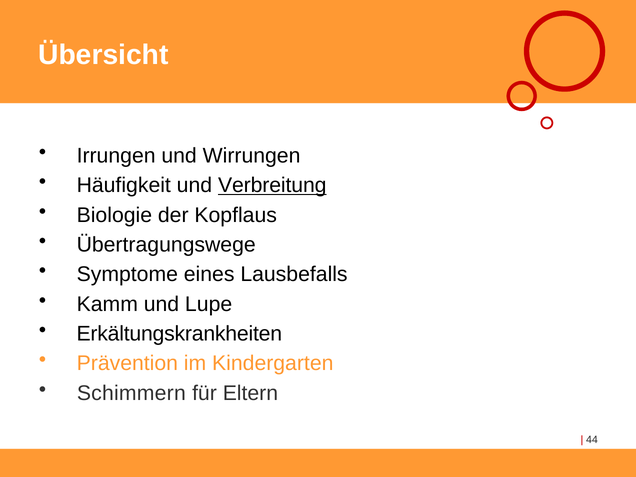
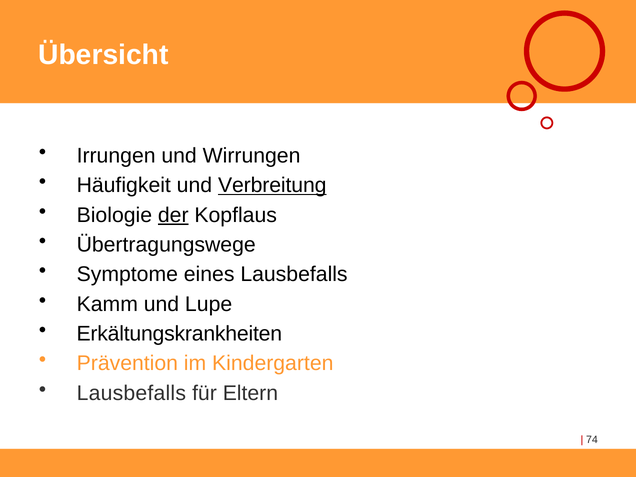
der underline: none -> present (173, 215)
Schimmern: Schimmern -> Lausbefalls (131, 393)
44: 44 -> 74 (592, 440)
